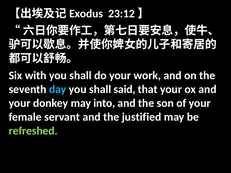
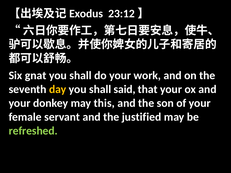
with: with -> gnat (36, 76)
day colour: light blue -> yellow (58, 89)
into: into -> this (104, 103)
